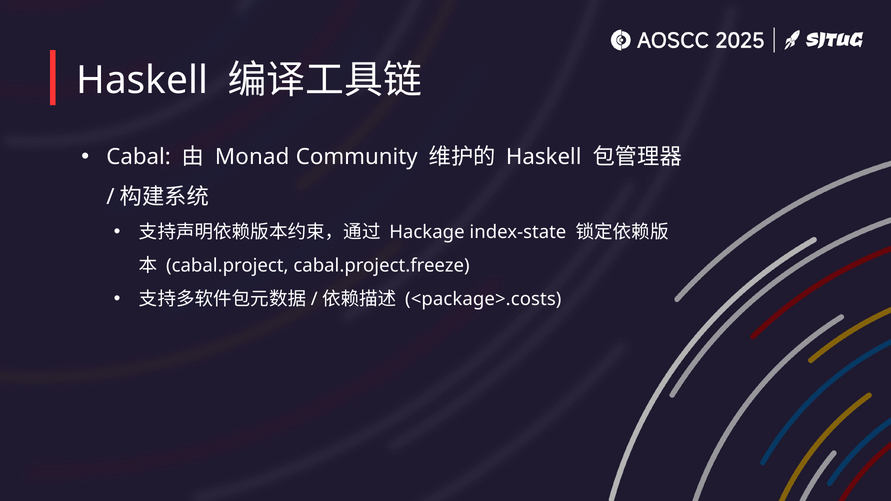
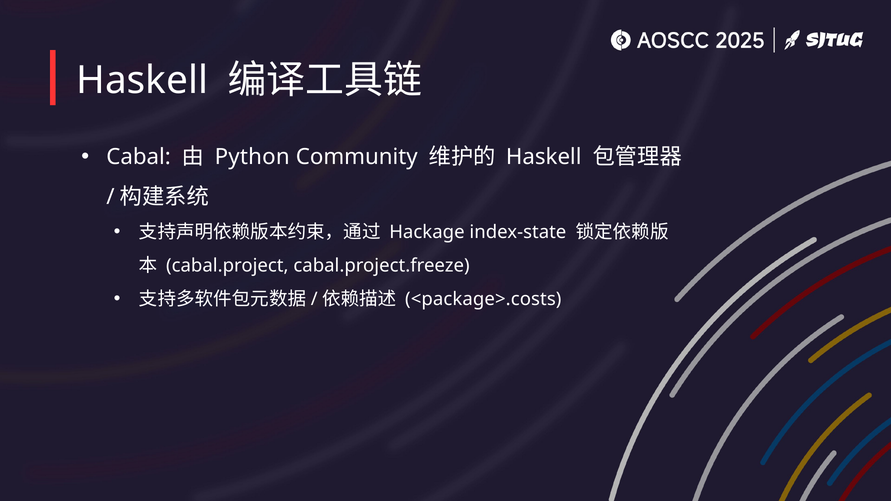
Monad: Monad -> Python (252, 157)
